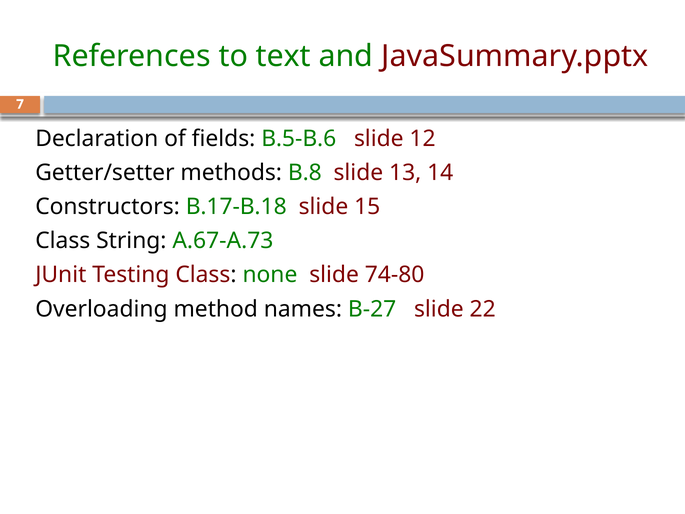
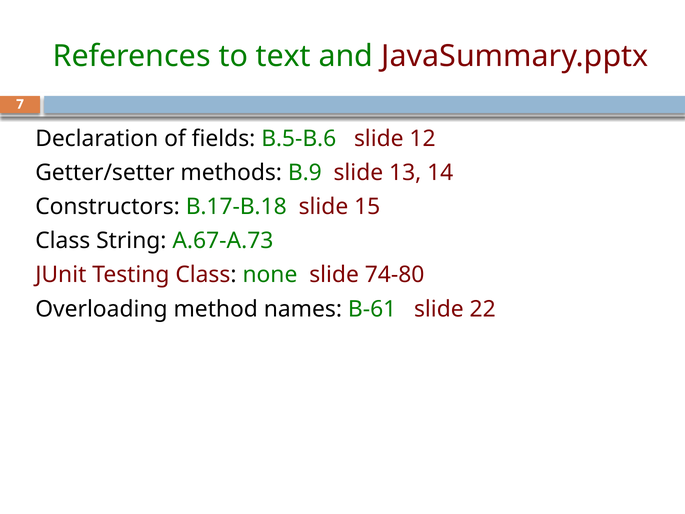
B.8: B.8 -> B.9 (305, 173)
B-27: B-27 -> B-61 (372, 309)
